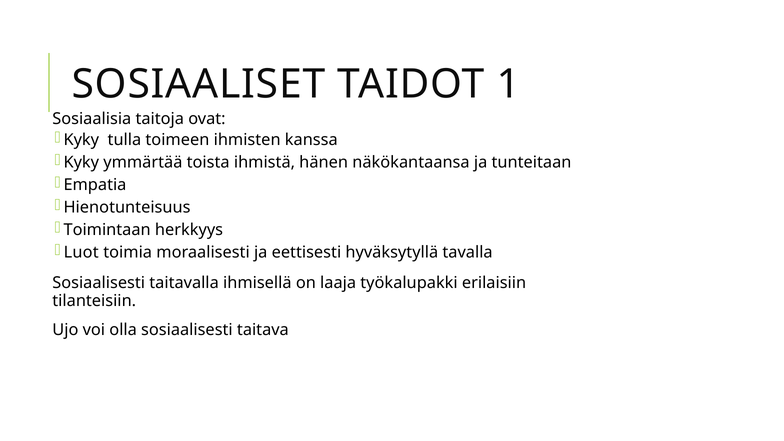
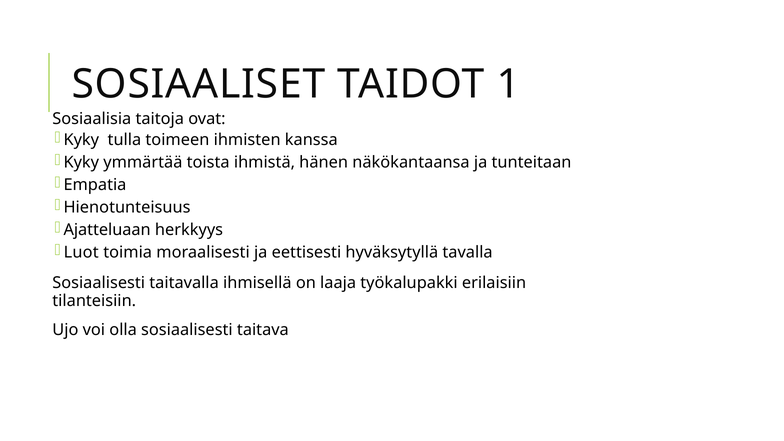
Toimintaan: Toimintaan -> Ajatteluaan (107, 230)
